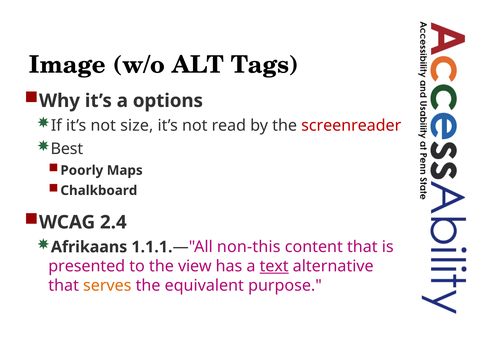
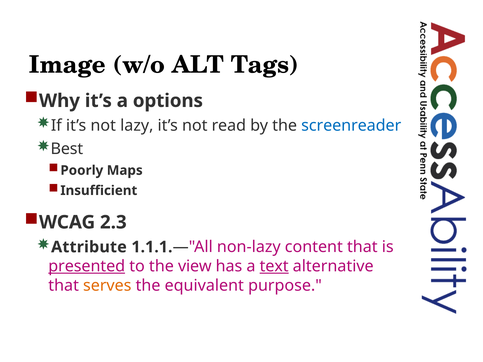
size: size -> lazy (137, 126)
screenreader colour: red -> blue (351, 126)
Chalkboard: Chalkboard -> Insufficient (99, 191)
2.4: 2.4 -> 2.3 (113, 222)
Afrikaans: Afrikaans -> Attribute (89, 247)
non-this: non-this -> non-lazy (249, 247)
presented underline: none -> present (87, 266)
